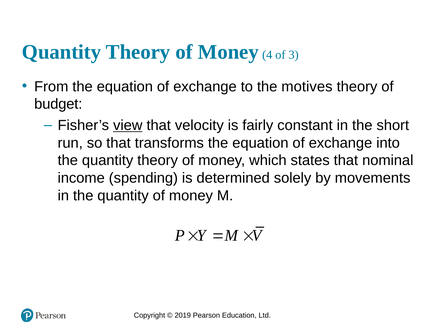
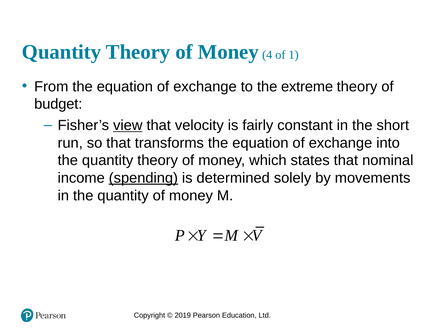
3: 3 -> 1 (294, 55)
motives: motives -> extreme (307, 87)
spending underline: none -> present (143, 178)
